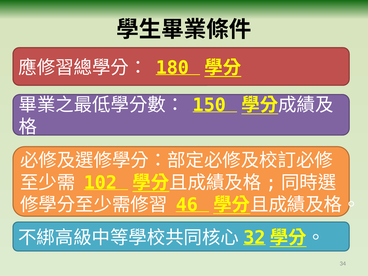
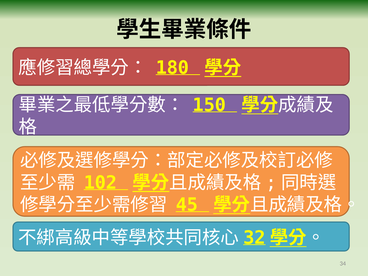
46: 46 -> 45 (187, 205)
